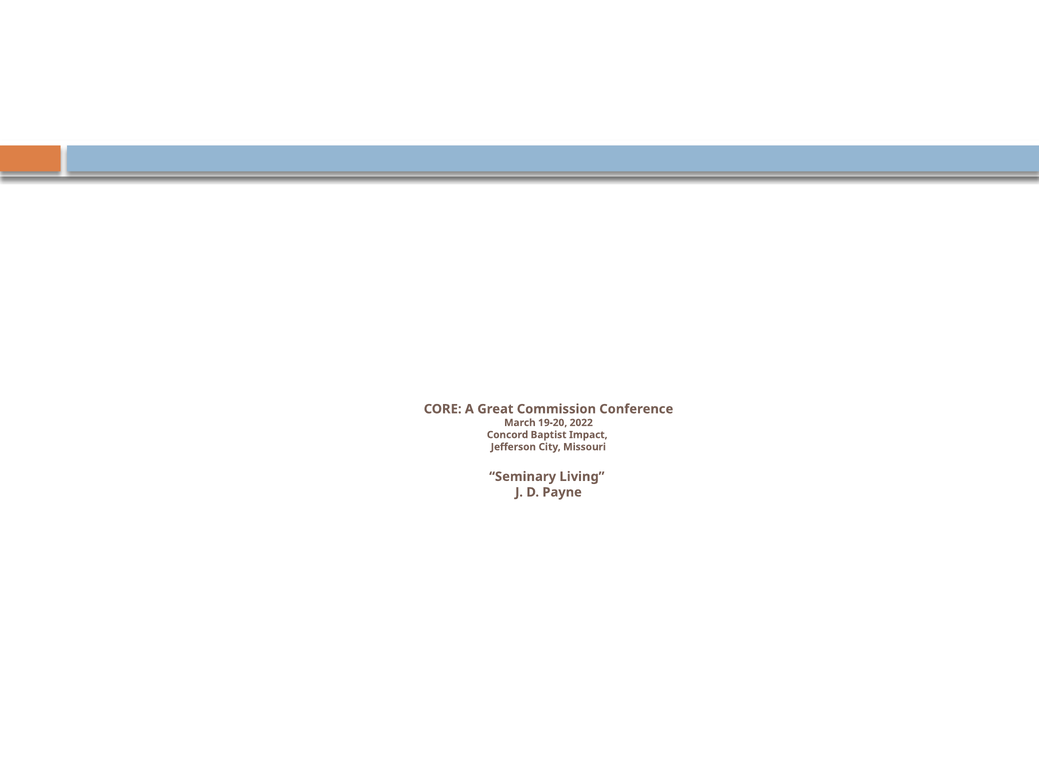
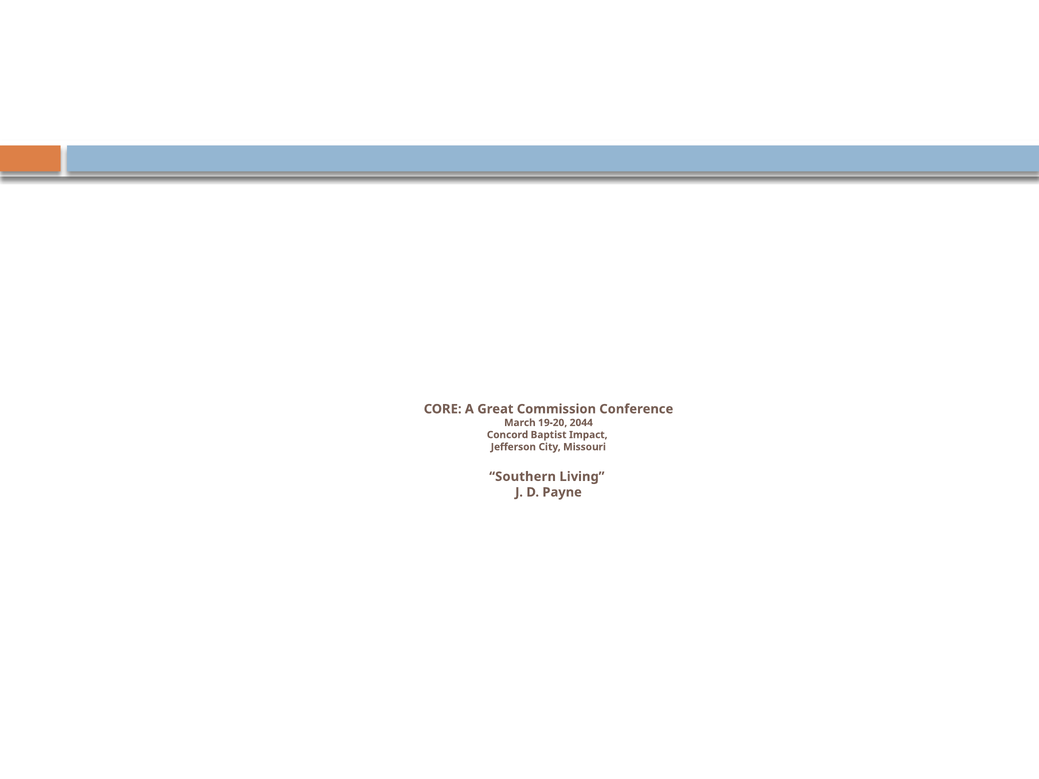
2022: 2022 -> 2044 (581, 423)
Seminary: Seminary -> Southern (523, 477)
